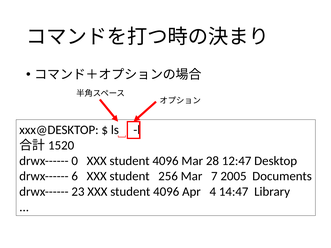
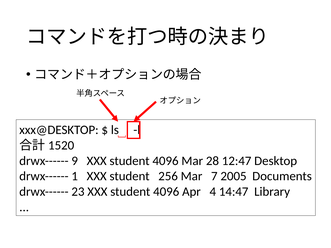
0: 0 -> 9 (75, 161)
6: 6 -> 1 (75, 176)
